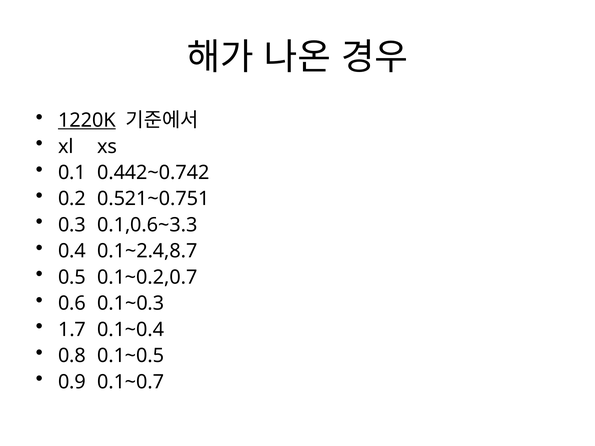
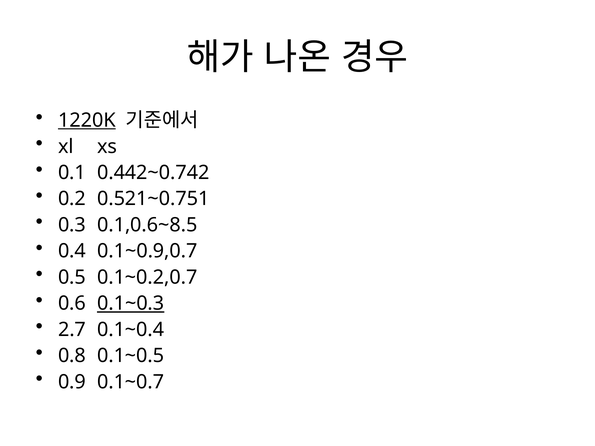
0.1,0.6~3.3: 0.1,0.6~3.3 -> 0.1,0.6~8.5 (147, 225)
0.1~2.4,8.7: 0.1~2.4,8.7 -> 0.1~0.9,0.7 (147, 251)
0.1~0.3 underline: none -> present (131, 304)
1.7: 1.7 -> 2.7 (72, 330)
